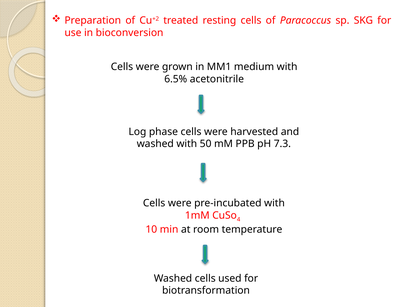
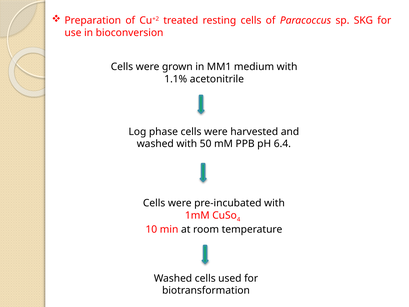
6.5%: 6.5% -> 1.1% (176, 79)
7.3: 7.3 -> 6.4 (282, 144)
